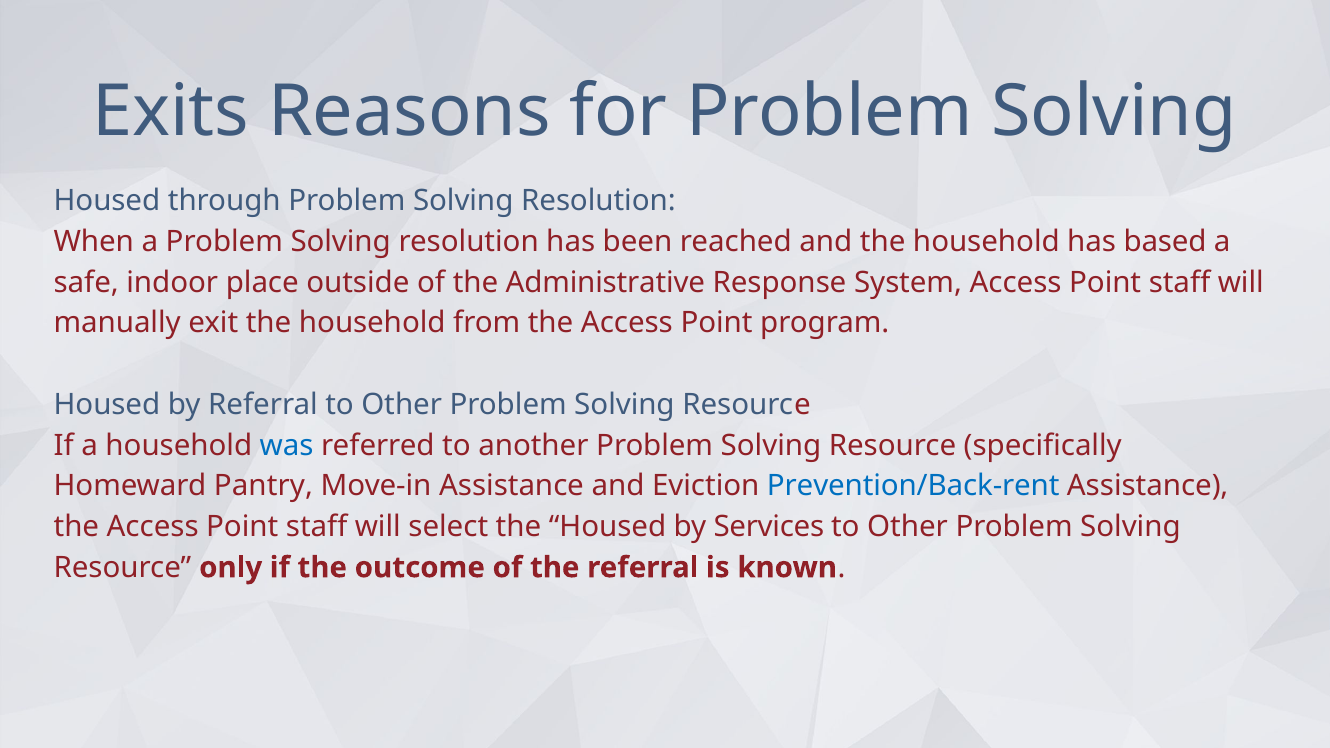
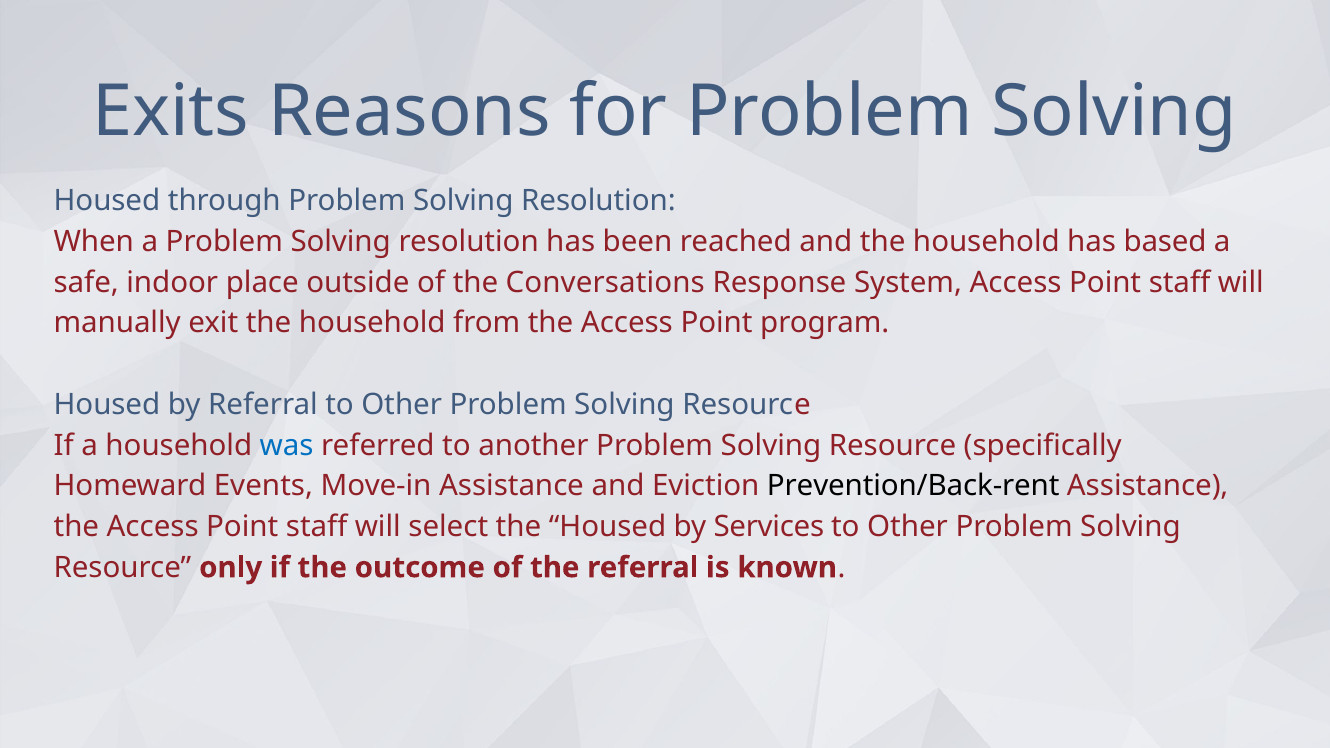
Administrative: Administrative -> Conversations (605, 282)
Pantry: Pantry -> Events (263, 486)
Prevention/Back-rent colour: blue -> black (913, 486)
